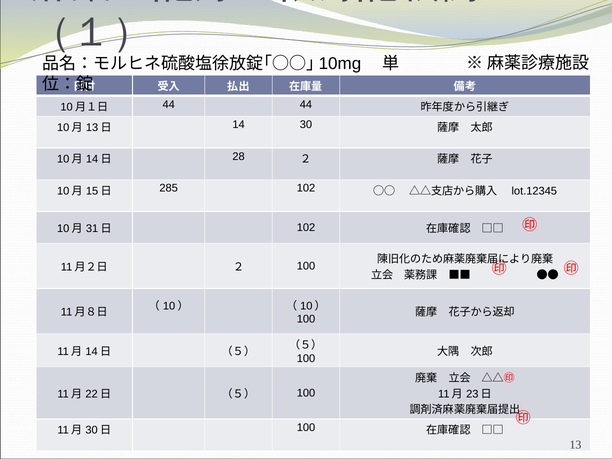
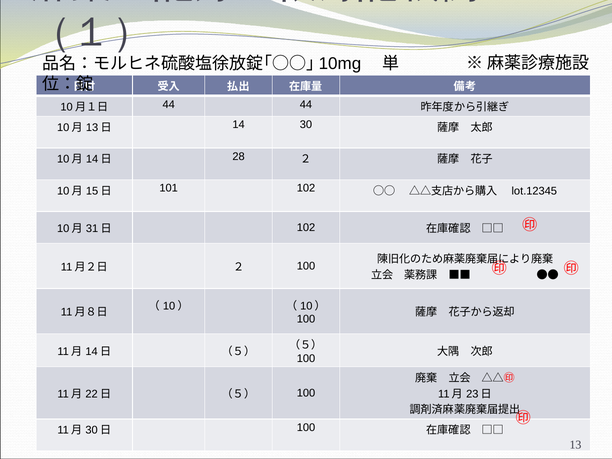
285: 285 -> 101 (169, 188)
